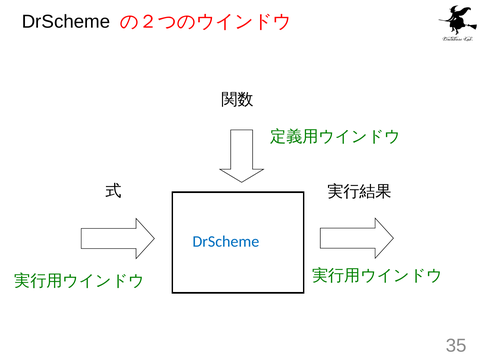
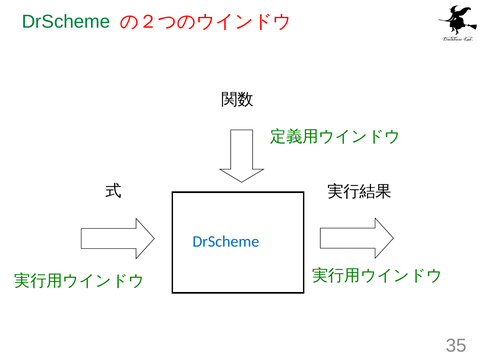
DrScheme colour: black -> green (66, 22)
